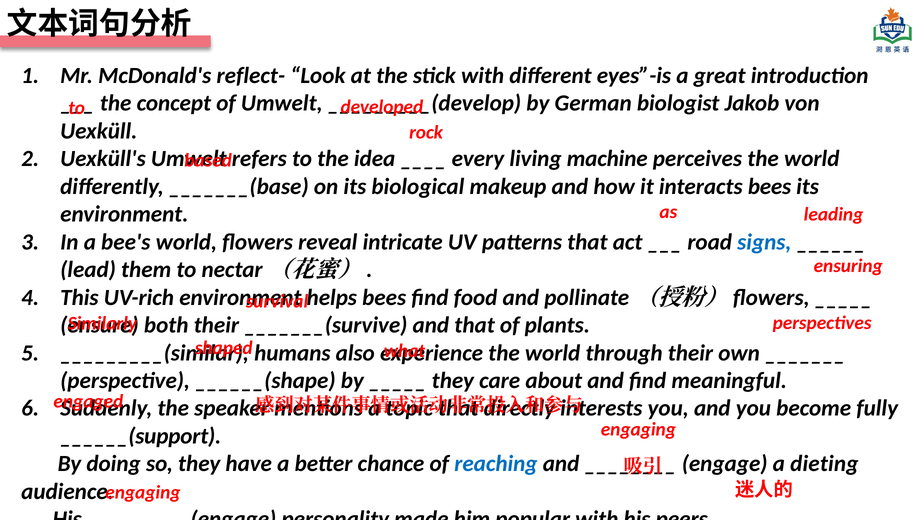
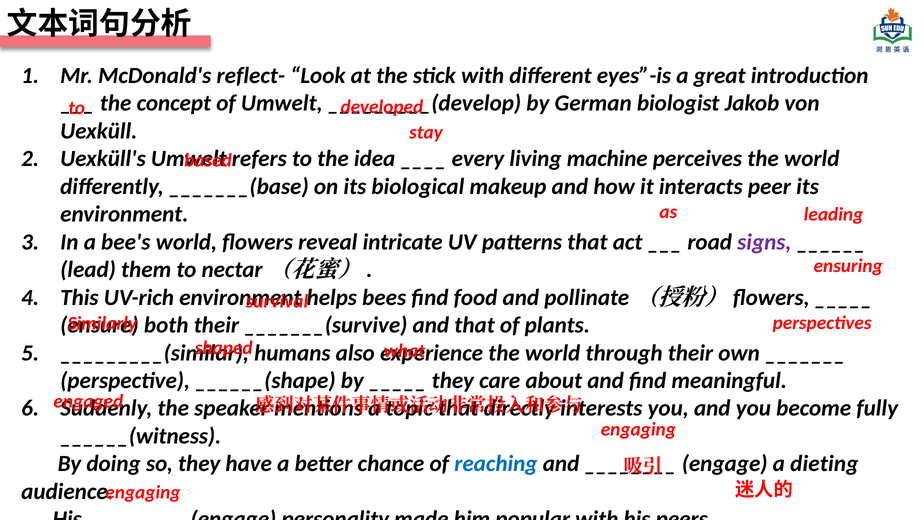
rock: rock -> stay (426, 132)
interacts bees: bees -> peer (769, 186)
signs colour: blue -> purple (764, 242)
______(support: ______(support -> ______(witness (141, 436)
